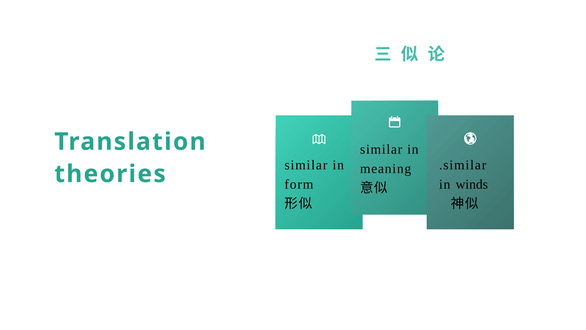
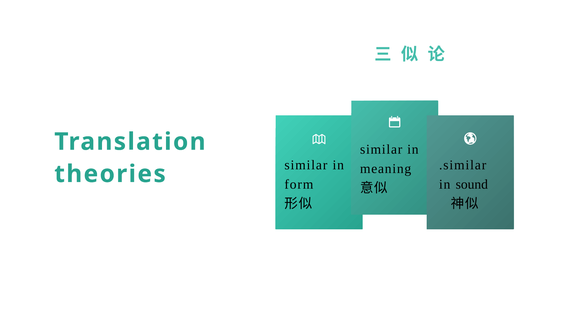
winds: winds -> sound (472, 184)
